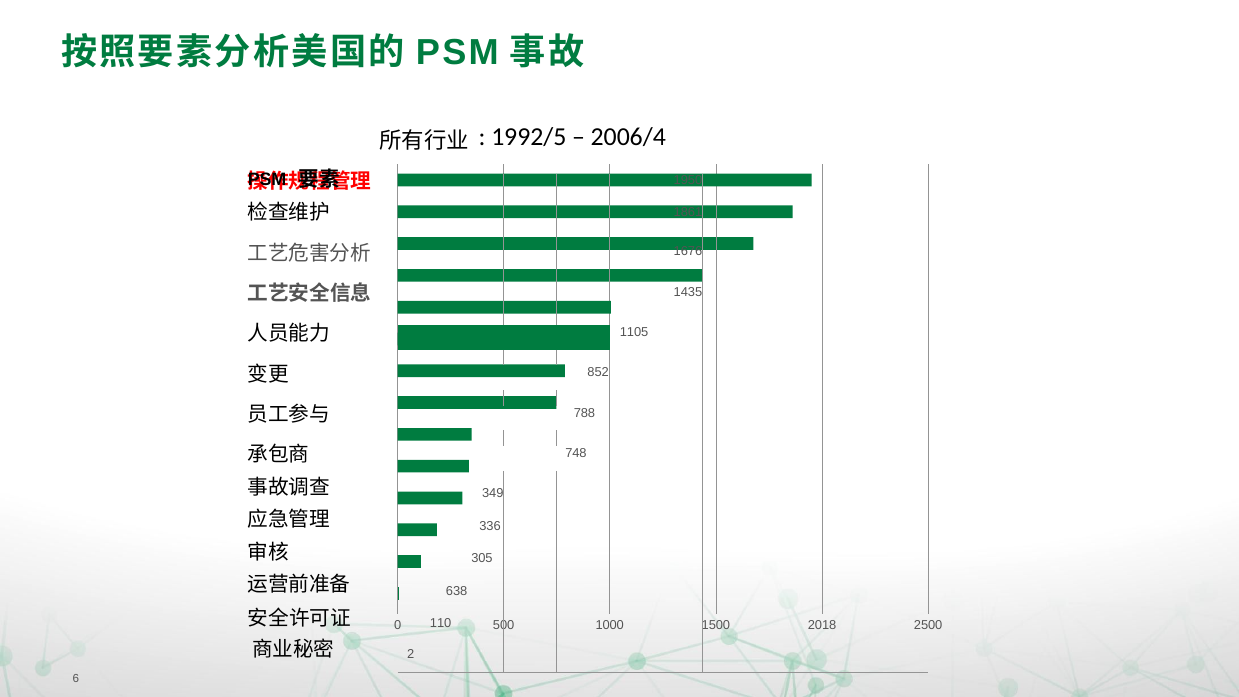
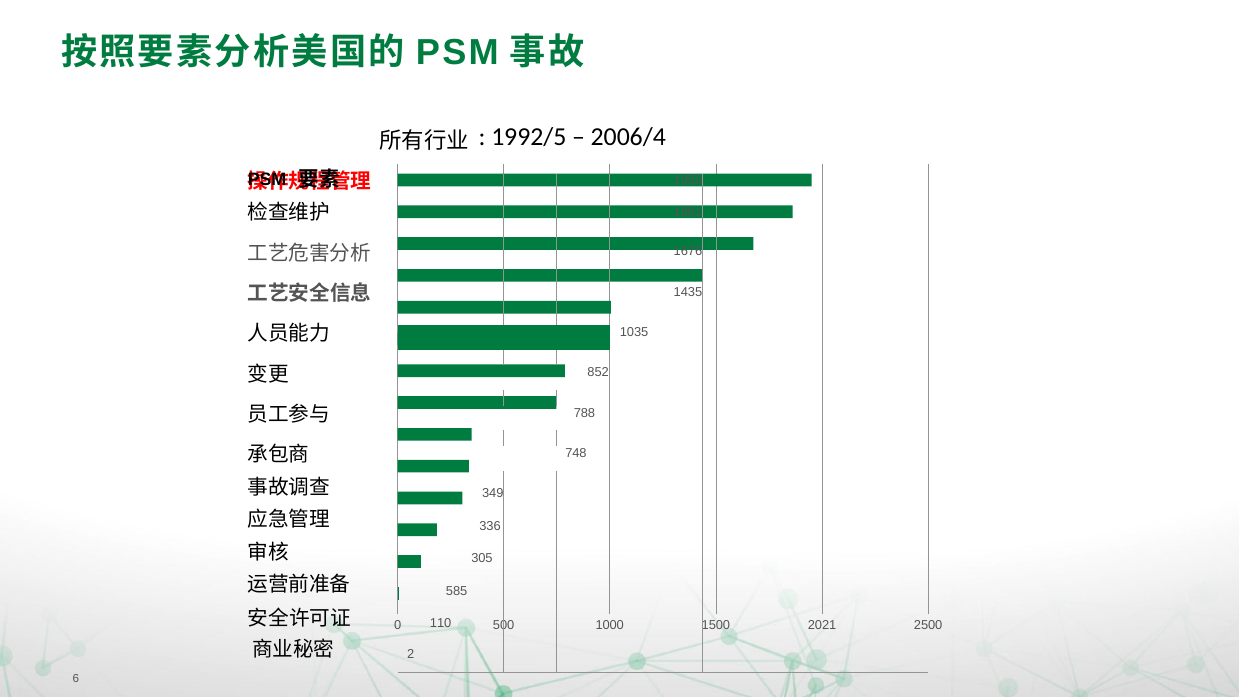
1105: 1105 -> 1035 (634, 332)
638: 638 -> 585 (457, 591)
2018: 2018 -> 2021 (822, 626)
